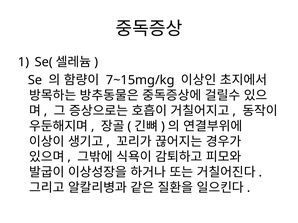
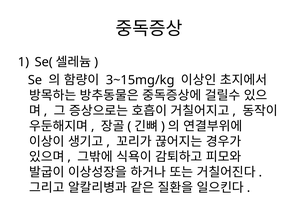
7~15mg/kg: 7~15mg/kg -> 3~15mg/kg (140, 80)
